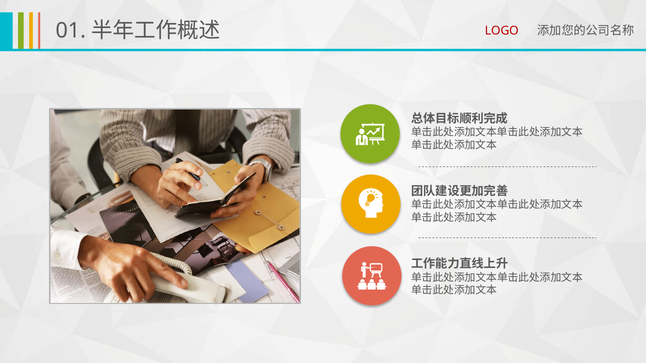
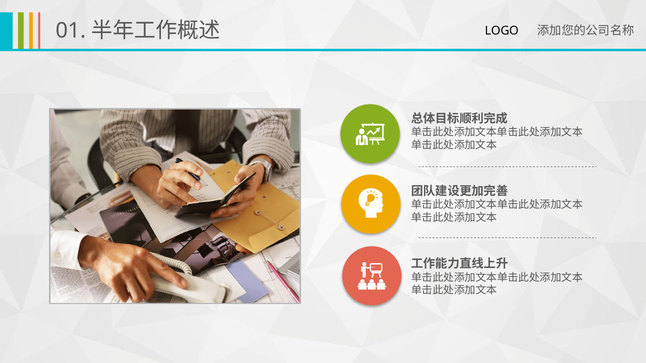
LOGO colour: red -> black (502, 31)
